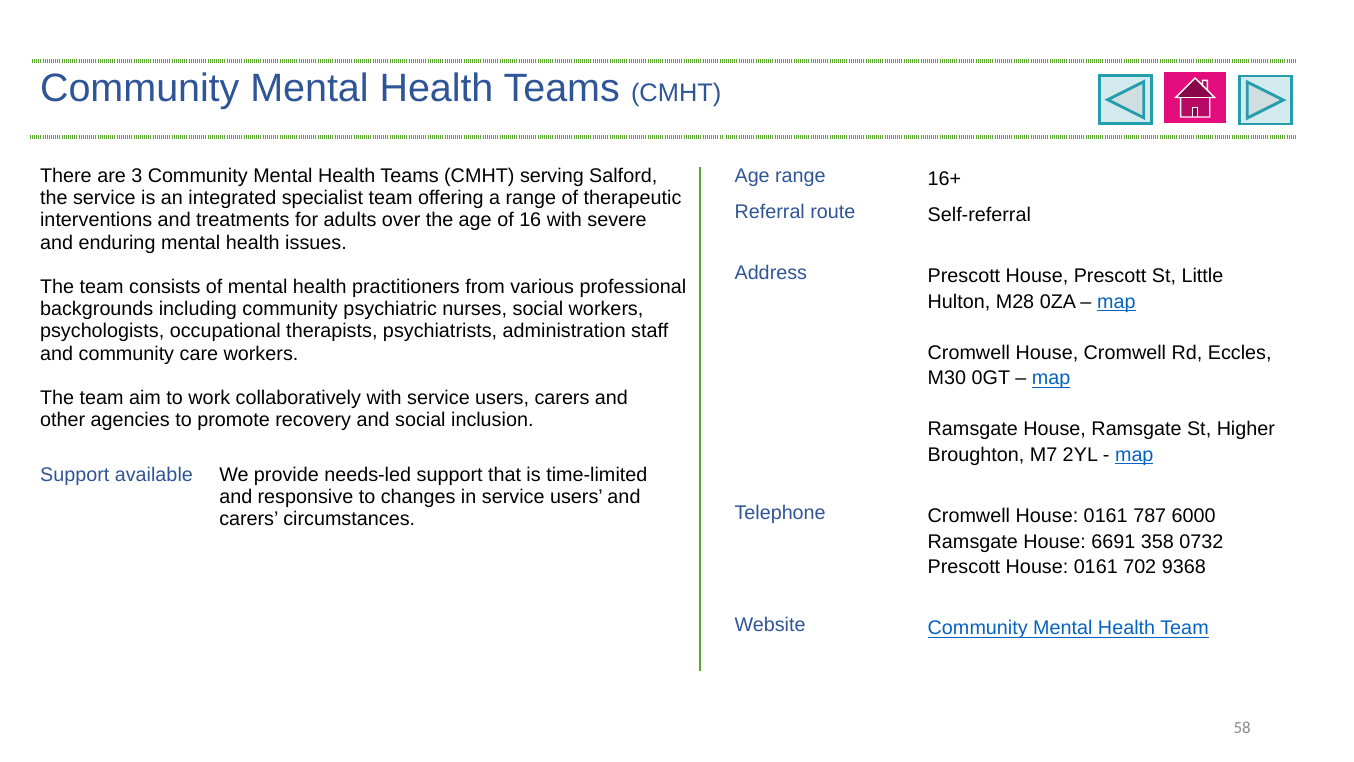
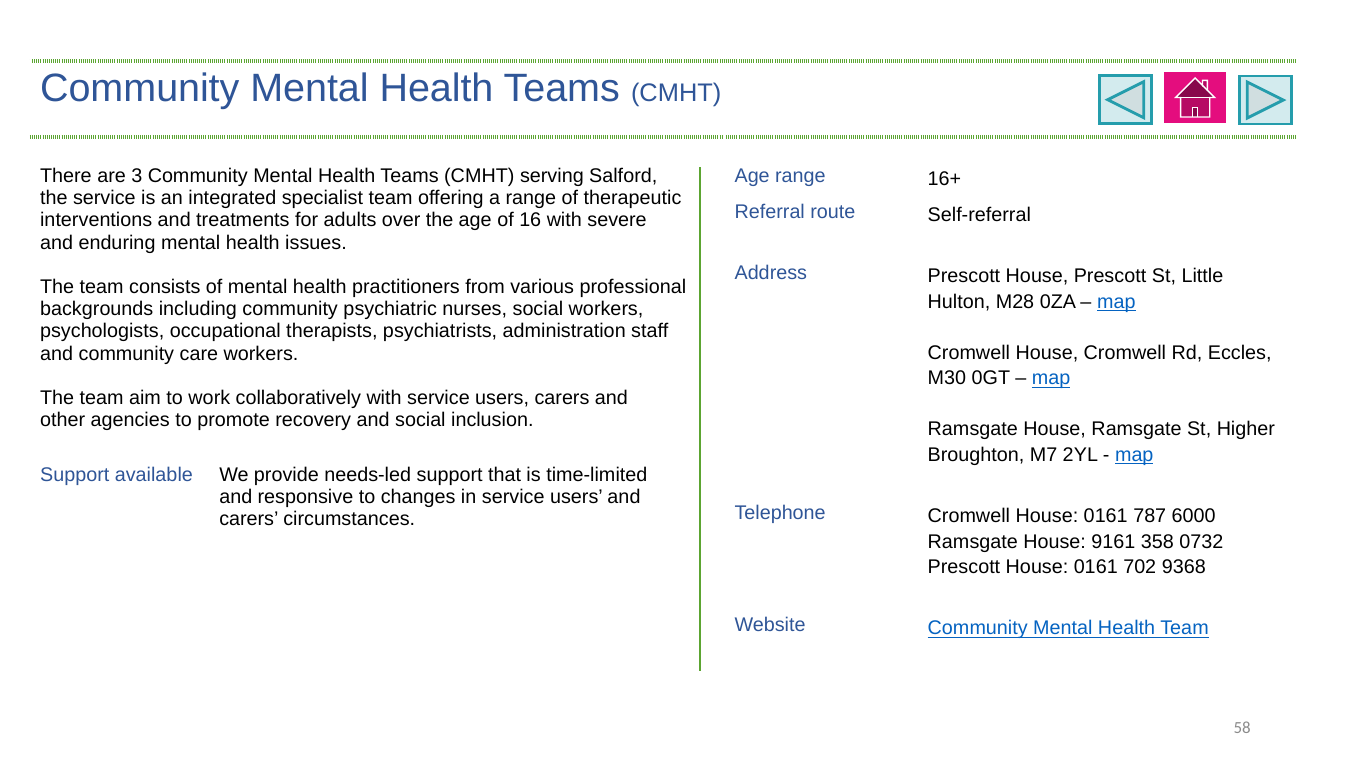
6691: 6691 -> 9161 (1113, 541)
